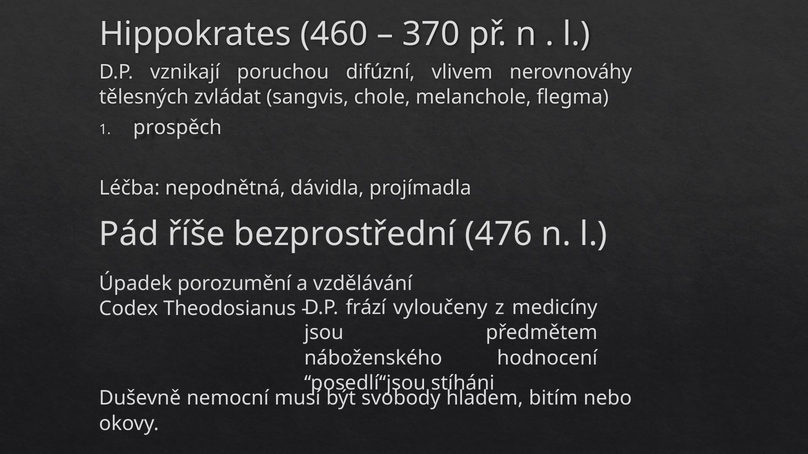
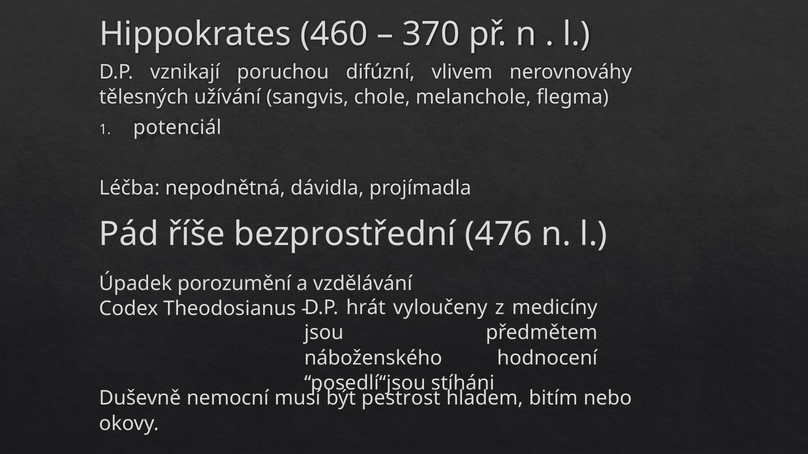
zvládat: zvládat -> užívání (228, 97)
prospěch: prospěch -> potenciál (177, 128)
frází: frází -> hrát (366, 308)
svobody: svobody -> pestrost (401, 399)
